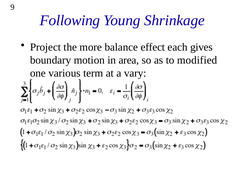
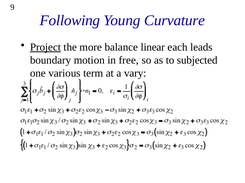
Shrinkage: Shrinkage -> Curvature (175, 20)
Project underline: none -> present (45, 47)
effect: effect -> linear (153, 47)
gives: gives -> leads (201, 47)
area: area -> free (129, 60)
modified: modified -> subjected (197, 60)
